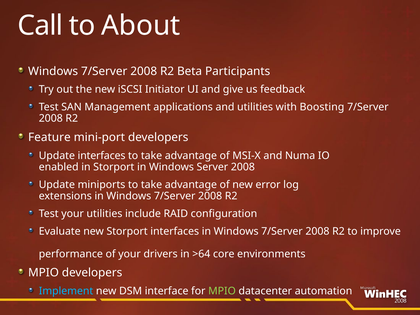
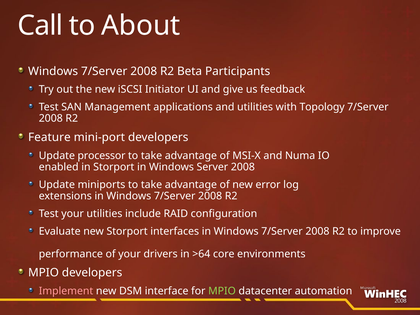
Boosting: Boosting -> Topology (322, 107)
Update interfaces: interfaces -> processor (102, 156)
Implement colour: light blue -> pink (66, 291)
